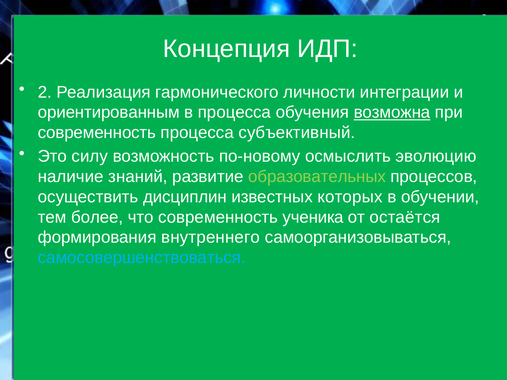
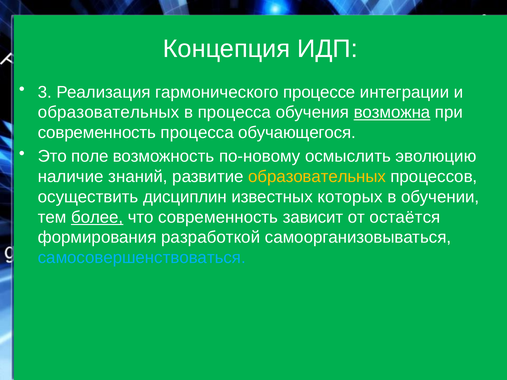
2: 2 -> 3 (45, 92)
личности: личности -> процессе (319, 92)
ориентированным: ориентированным -> образовательных (109, 112)
субъективный: субъективный -> обучающегося (297, 133)
силу: силу -> поле (90, 156)
образовательных colour: light green -> yellow (317, 177)
более underline: none -> present (97, 217)
ученика: ученика -> зависит (313, 217)
внутреннего: внутреннего -> разработкой (211, 238)
